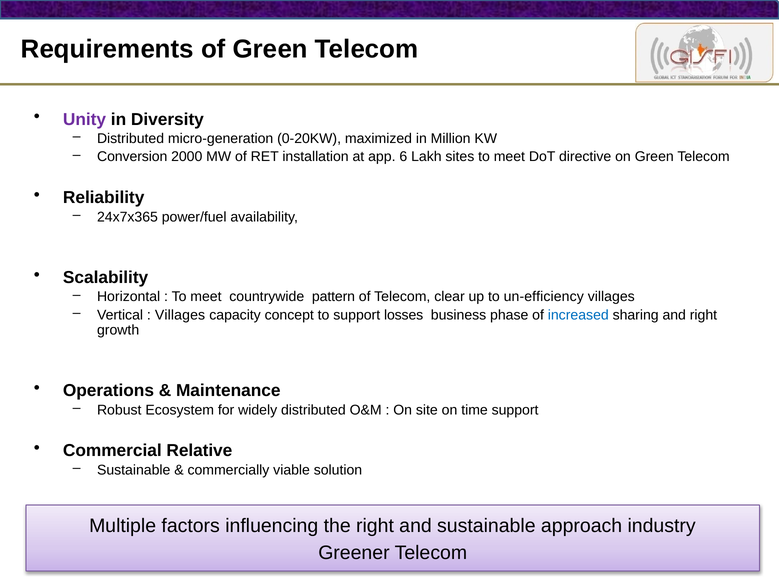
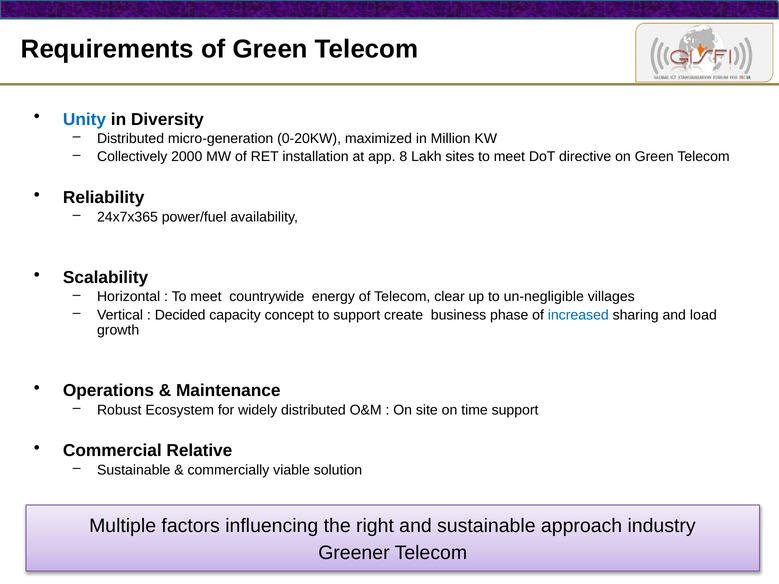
Unity colour: purple -> blue (85, 119)
Conversion: Conversion -> Collectively (132, 157)
6: 6 -> 8 (403, 157)
pattern: pattern -> energy (333, 297)
un-efficiency: un-efficiency -> un-negligible (544, 297)
Villages: Villages -> Decided (180, 315)
losses: losses -> create (404, 315)
and right: right -> load (703, 315)
